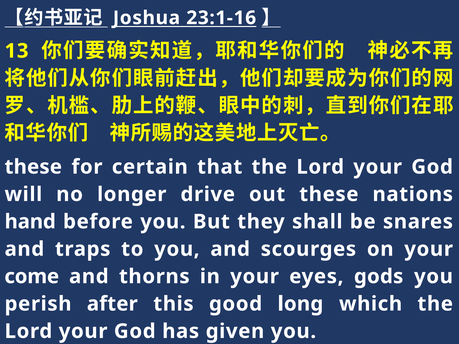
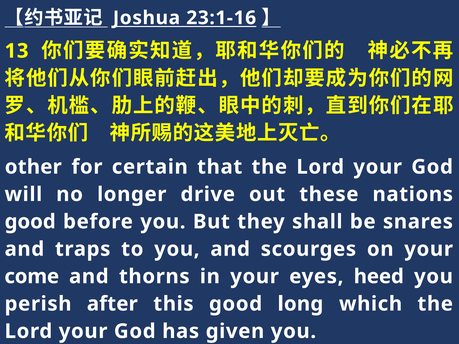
these: these -> other (33, 167)
hand: hand -> good (30, 222)
gods: gods -> heed (379, 277)
